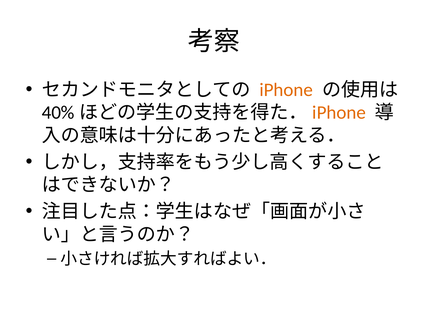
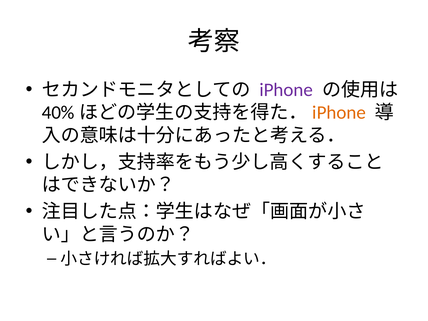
iPhone colour: orange -> purple (286, 90)
